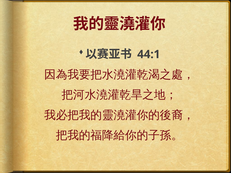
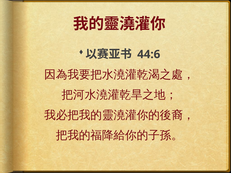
44:1: 44:1 -> 44:6 (149, 54)
